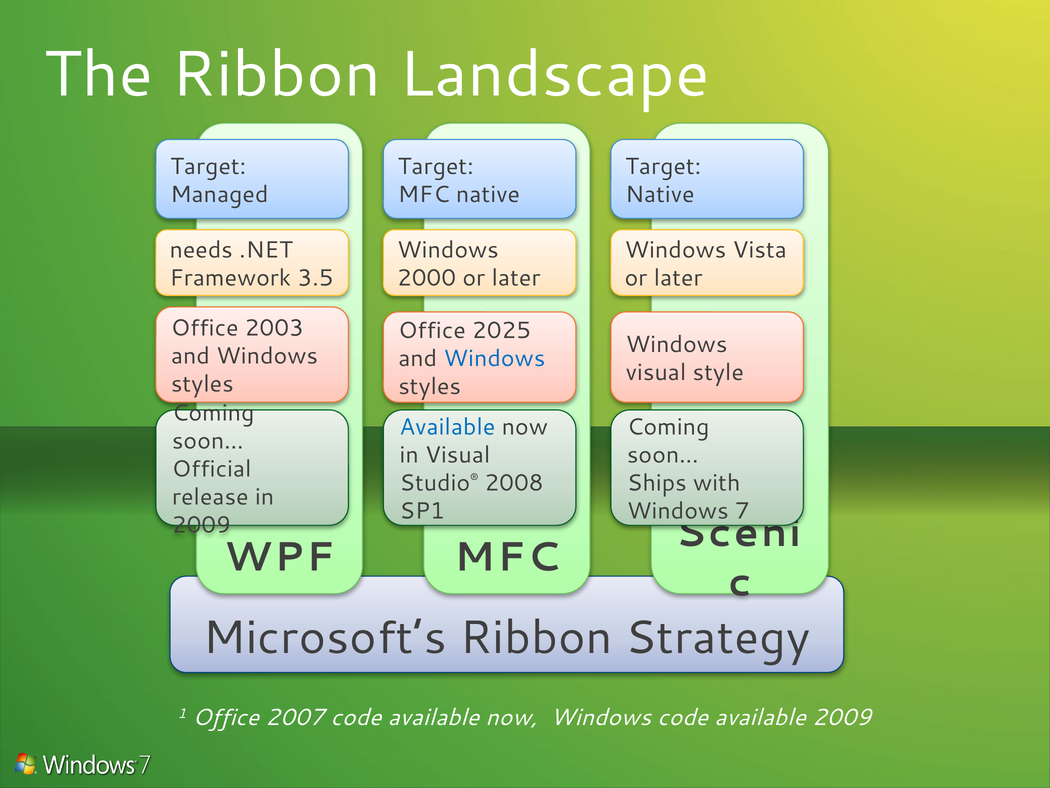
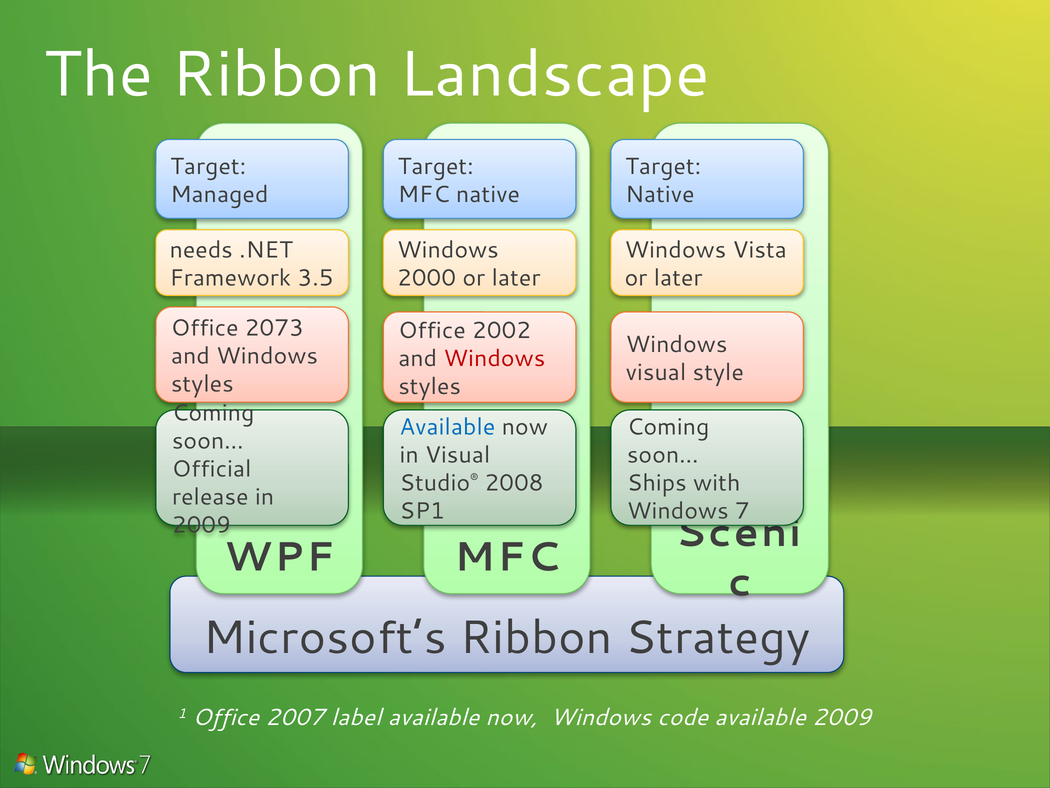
2003: 2003 -> 2073 (274, 328)
2025: 2025 -> 2002 (502, 330)
Windows colour: blue -> red (494, 358)
2007 code: code -> label (356, 717)
